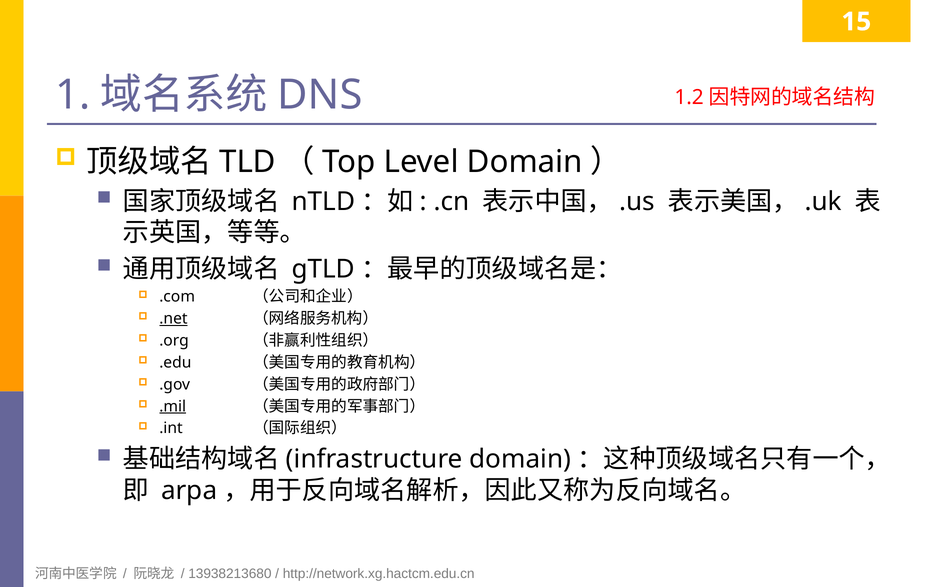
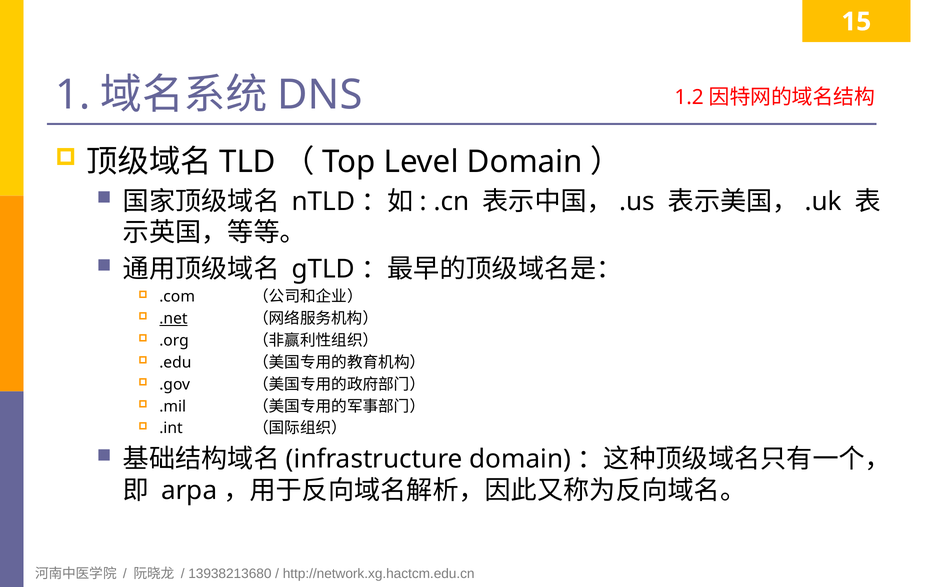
.mil underline: present -> none (173, 406)
